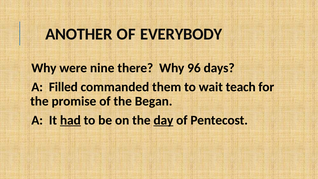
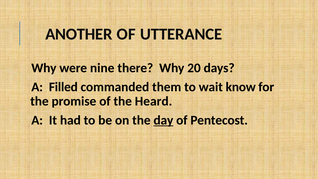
EVERYBODY: EVERYBODY -> UTTERANCE (181, 34)
96: 96 -> 20 (194, 68)
teach: teach -> know (241, 87)
Began: Began -> Heard (154, 101)
had underline: present -> none (70, 120)
